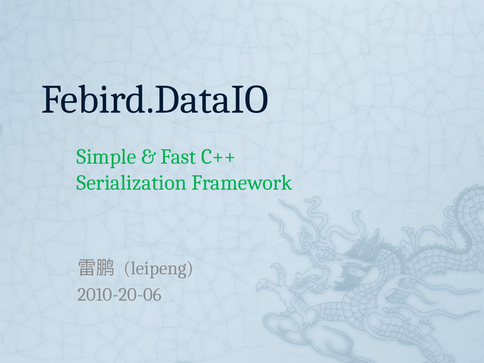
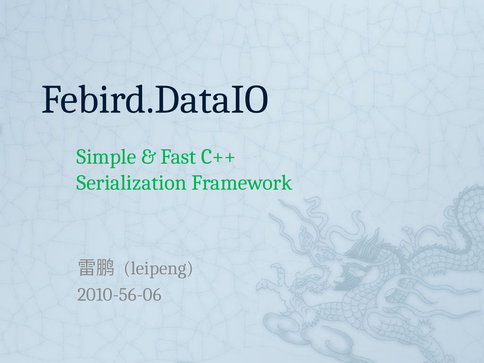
2010-20-06: 2010-20-06 -> 2010-56-06 (119, 295)
